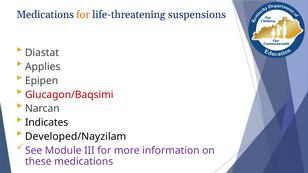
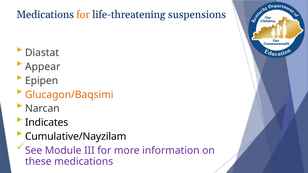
Applies: Applies -> Appear (43, 67)
Glucagon/Baqsimi colour: red -> orange (69, 95)
Developed/Nayzilam: Developed/Nayzilam -> Cumulative/Nayzilam (76, 137)
